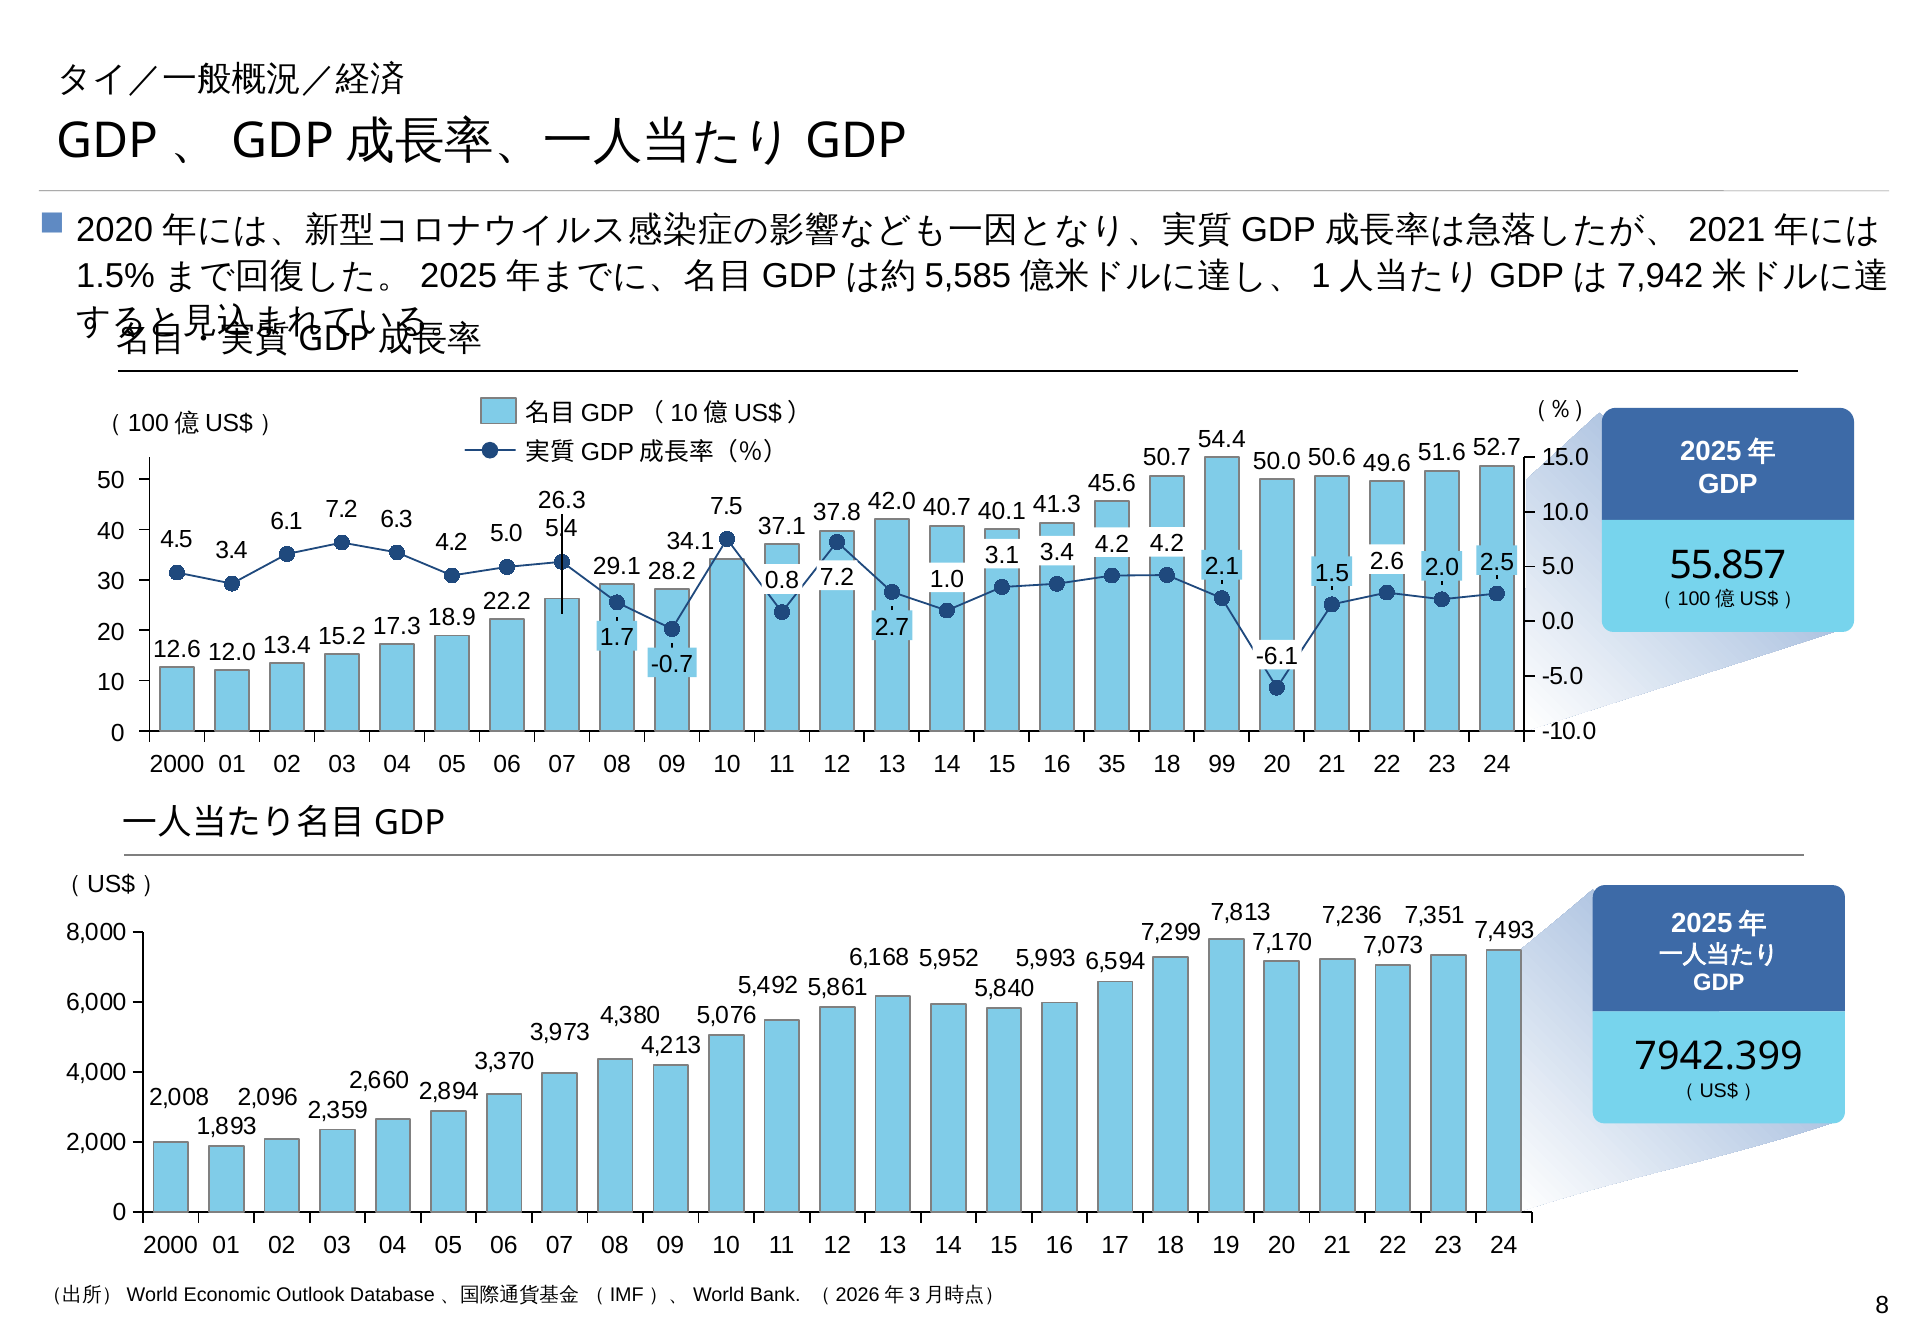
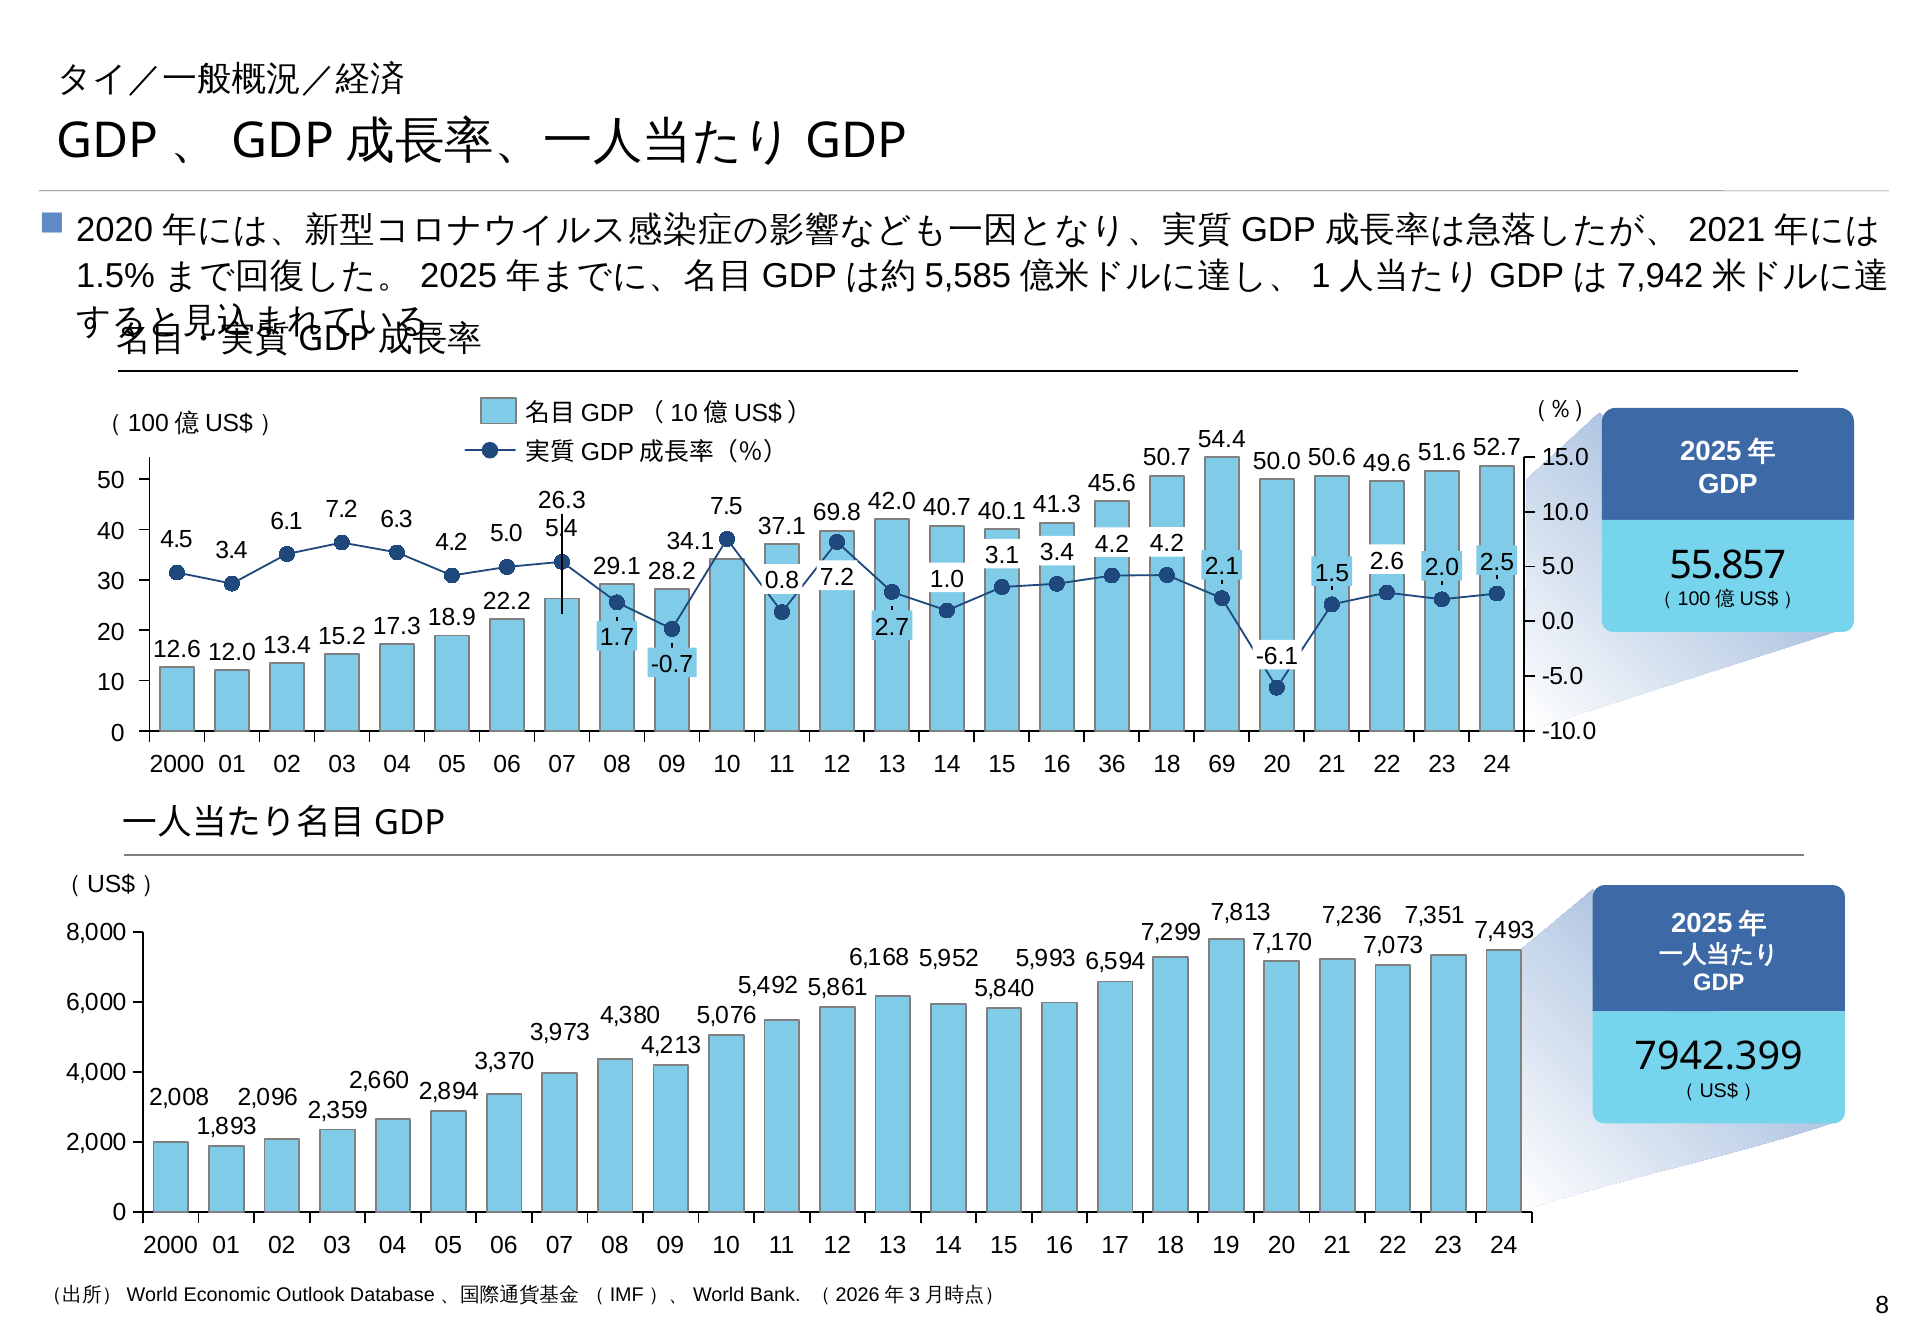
37.8: 37.8 -> 69.8 (837, 513)
35: 35 -> 36 (1112, 765)
99: 99 -> 69 (1222, 765)
